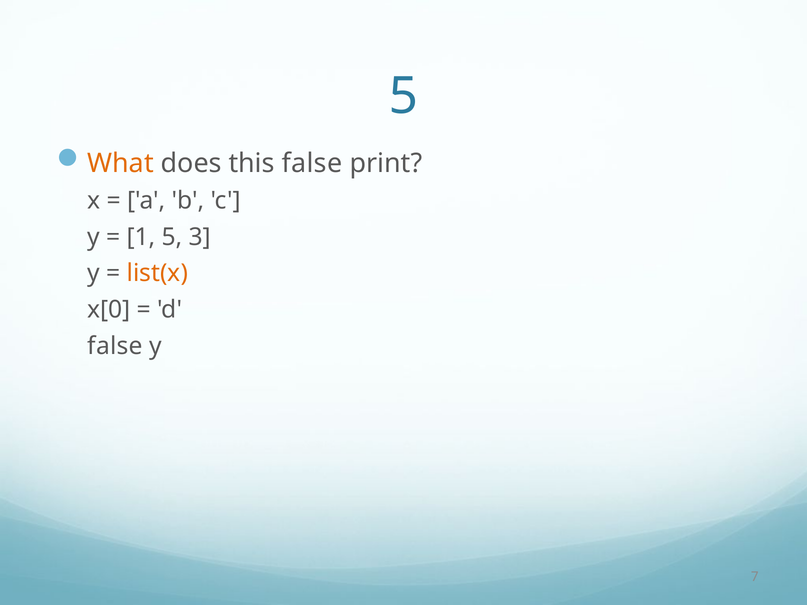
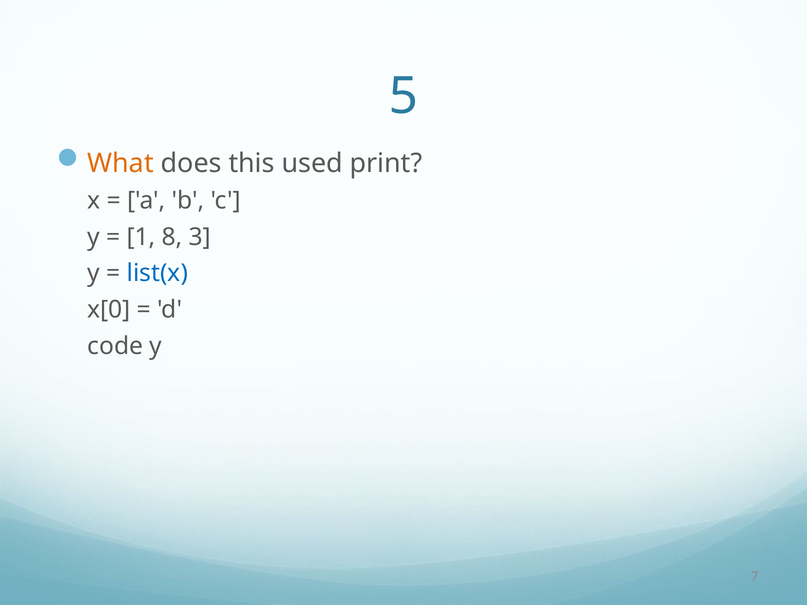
this false: false -> used (312, 163)
1 5: 5 -> 8 (172, 237)
list(x colour: orange -> blue (157, 273)
false: false -> code (115, 346)
